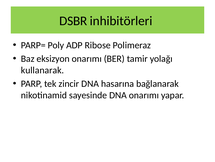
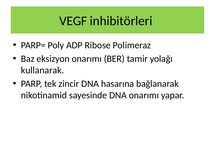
DSBR: DSBR -> VEGF (73, 21)
